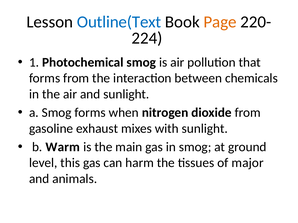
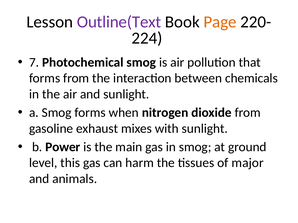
Outline(Text colour: blue -> purple (119, 22)
1: 1 -> 7 (34, 63)
Warm: Warm -> Power (63, 147)
